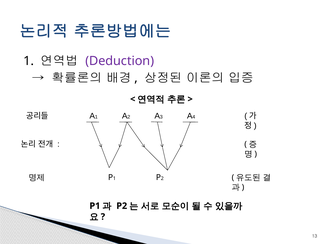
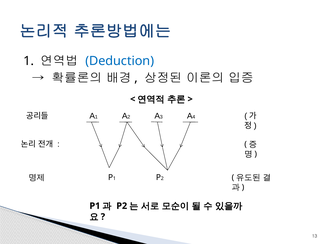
Deduction colour: purple -> blue (120, 61)
